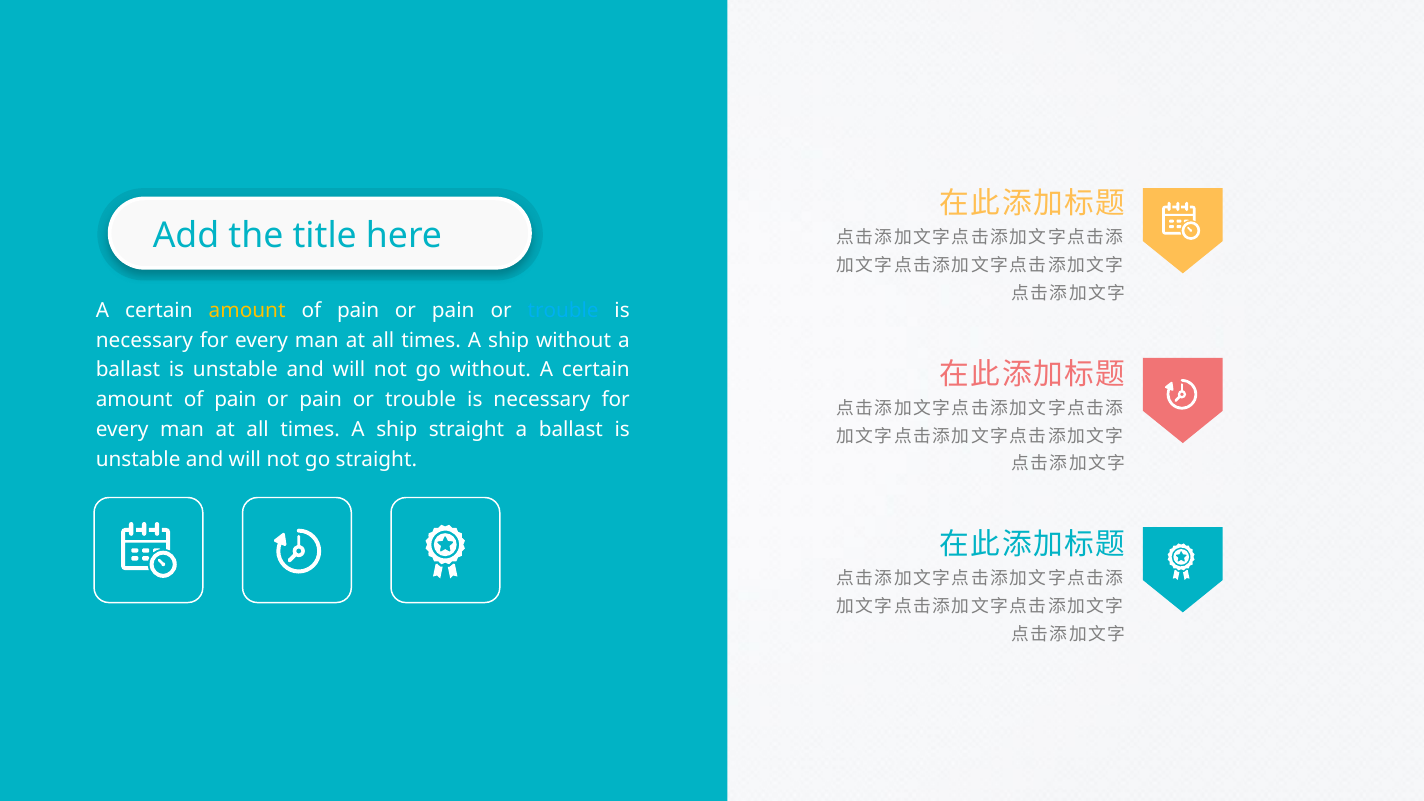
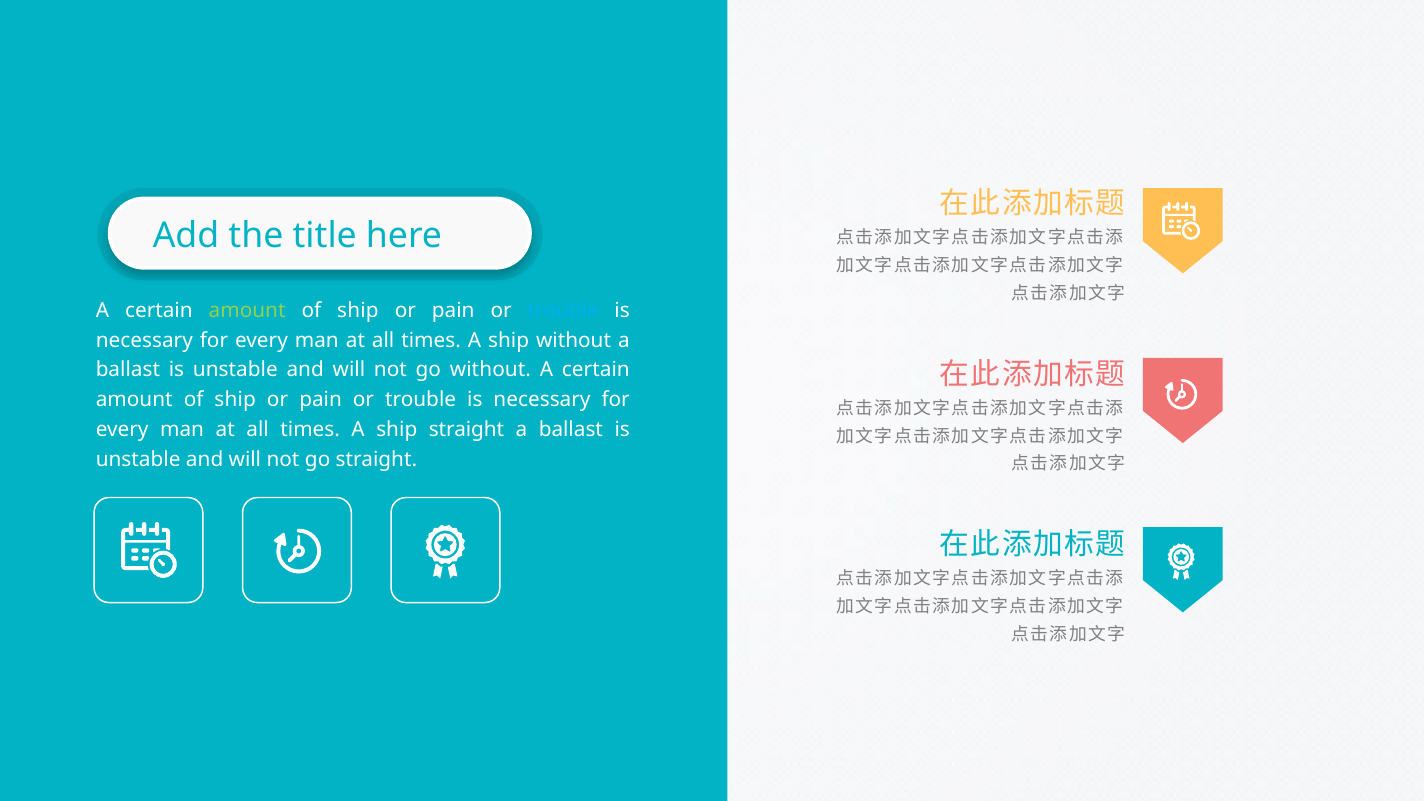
amount colour: yellow -> light green (247, 310)
pain: pain -> ship (358, 310)
pain: pain -> ship (235, 400)
